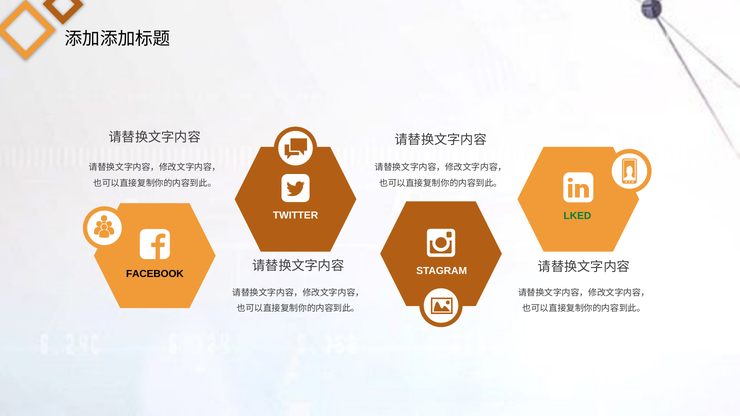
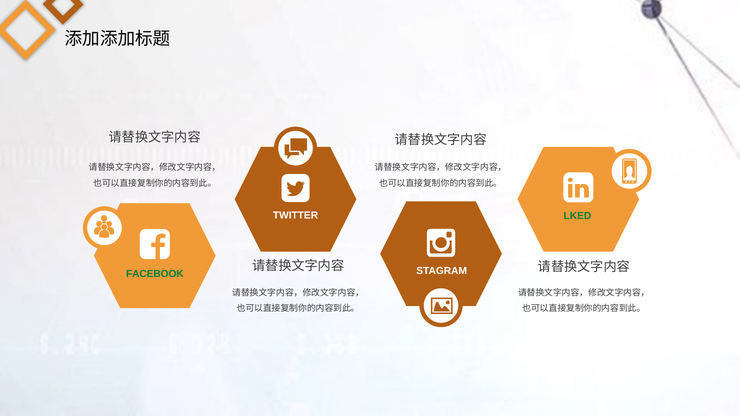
FACEBOOK colour: black -> green (155, 274)
